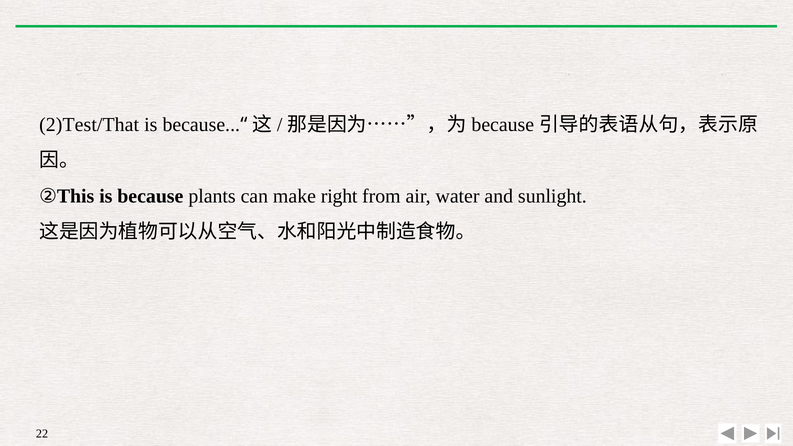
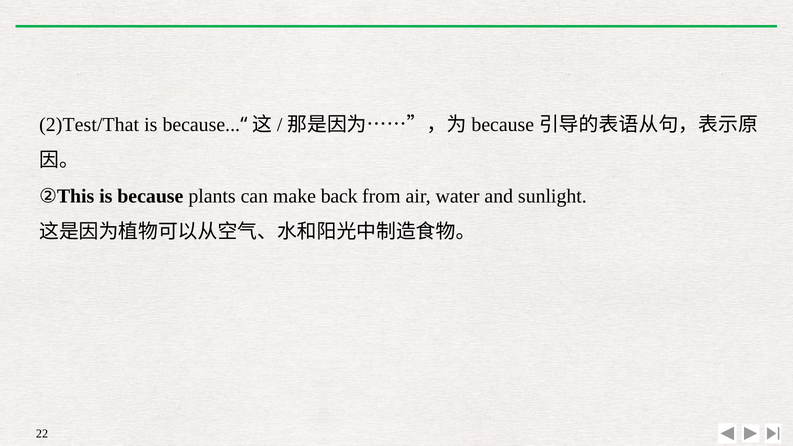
right: right -> back (339, 196)
